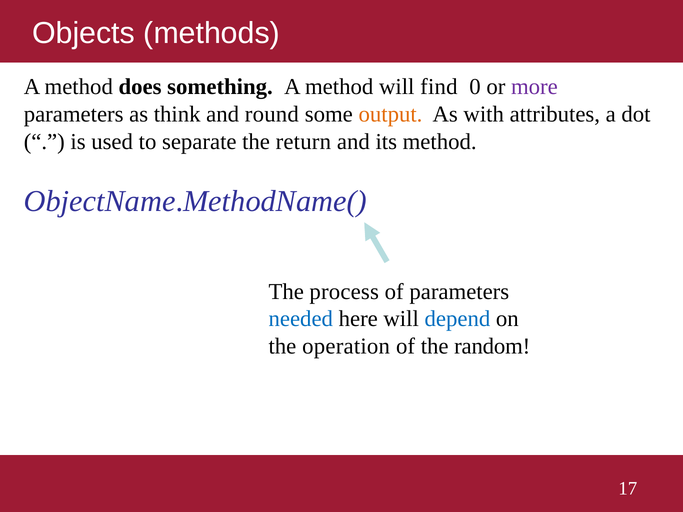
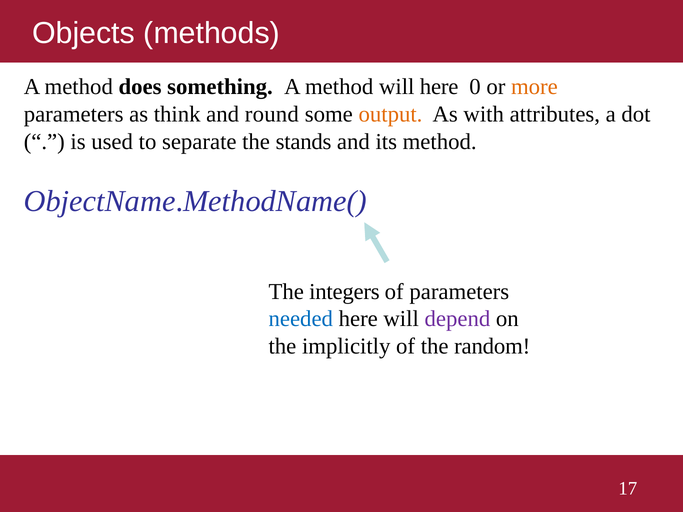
will find: find -> here (439, 87)
more colour: purple -> orange (534, 87)
return: return -> stands (304, 142)
process: process -> integers (344, 292)
depend colour: blue -> purple (457, 319)
operation: operation -> implicitly (346, 346)
